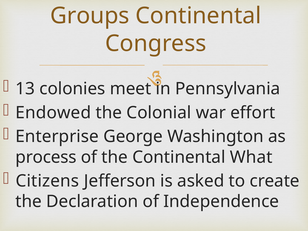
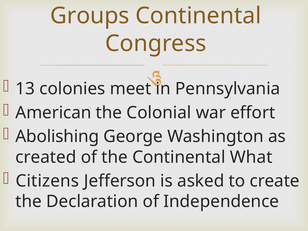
Endowed: Endowed -> American (53, 113)
Enterprise: Enterprise -> Abolishing (57, 137)
process: process -> created (46, 157)
